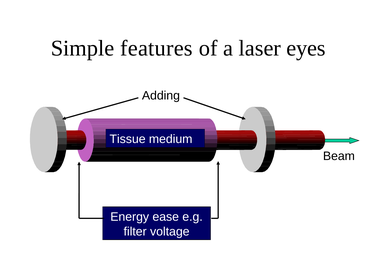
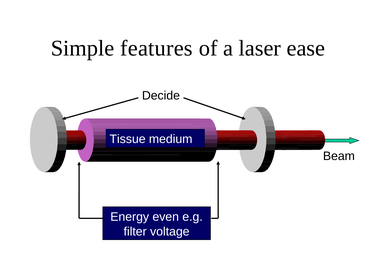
eyes: eyes -> ease (306, 48)
Adding: Adding -> Decide (161, 96)
ease: ease -> even (166, 217)
